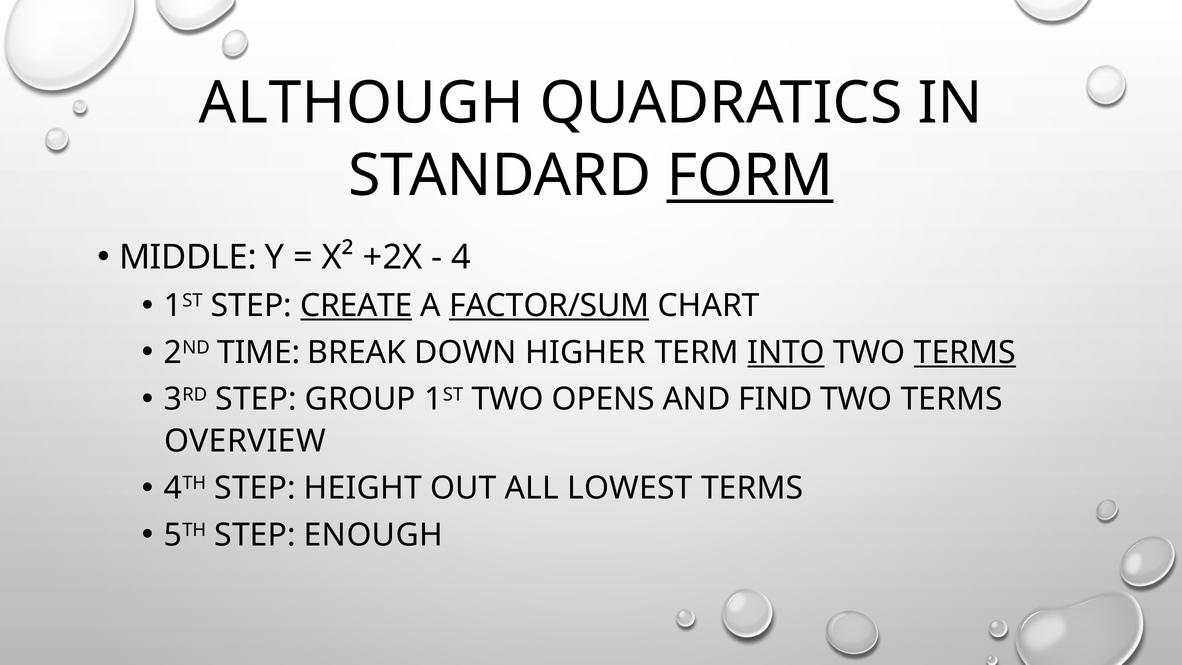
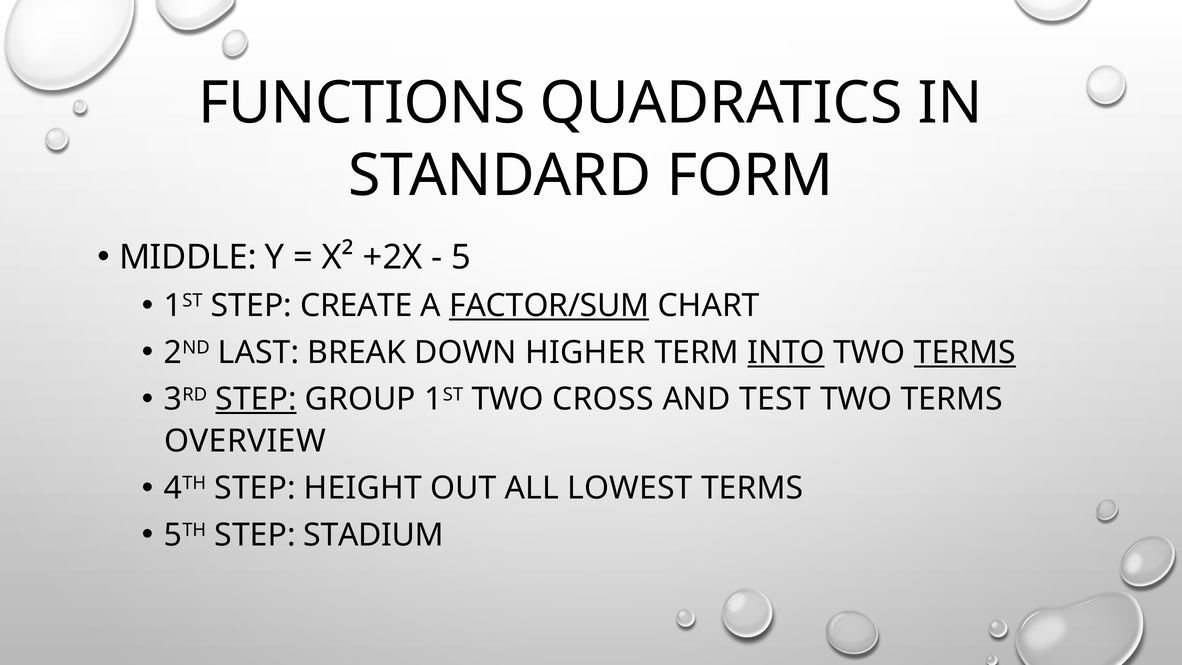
ALTHOUGH: ALTHOUGH -> FUNCTIONS (362, 103)
FORM underline: present -> none (750, 176)
4: 4 -> 5 (461, 257)
CREATE underline: present -> none (356, 306)
TIME: TIME -> LAST (259, 353)
STEP underline: none -> present (256, 399)
OPENS: OPENS -> CROSS (603, 399)
FIND: FIND -> TEST (775, 399)
ENOUGH: ENOUGH -> STADIUM (374, 535)
